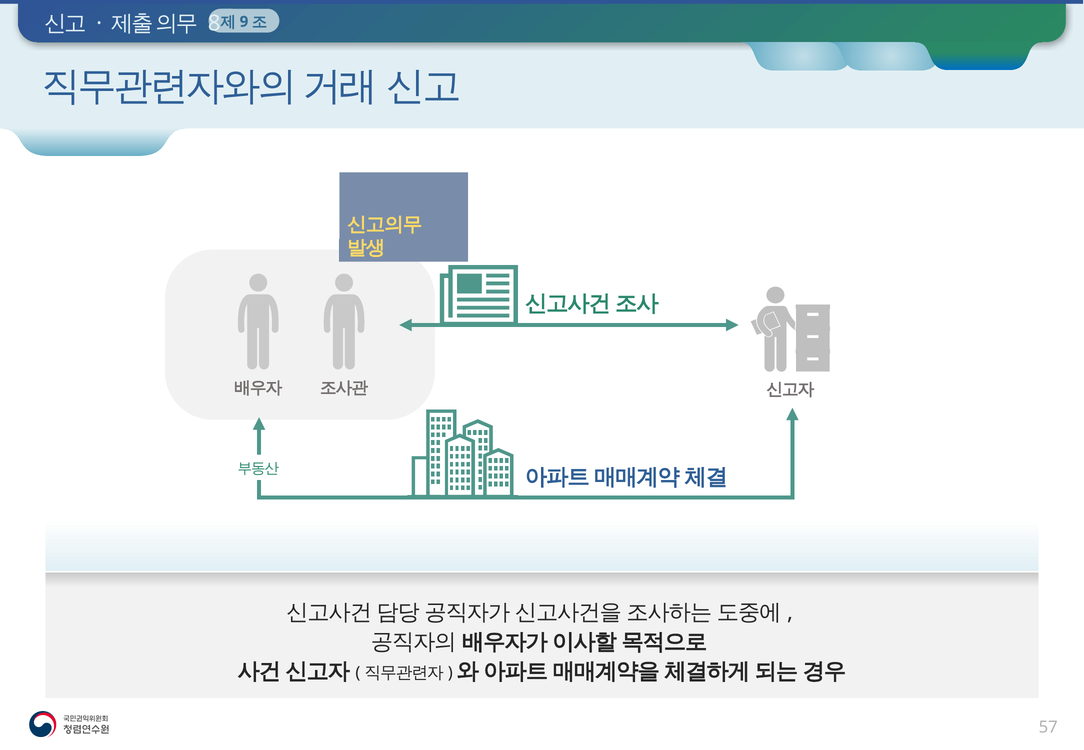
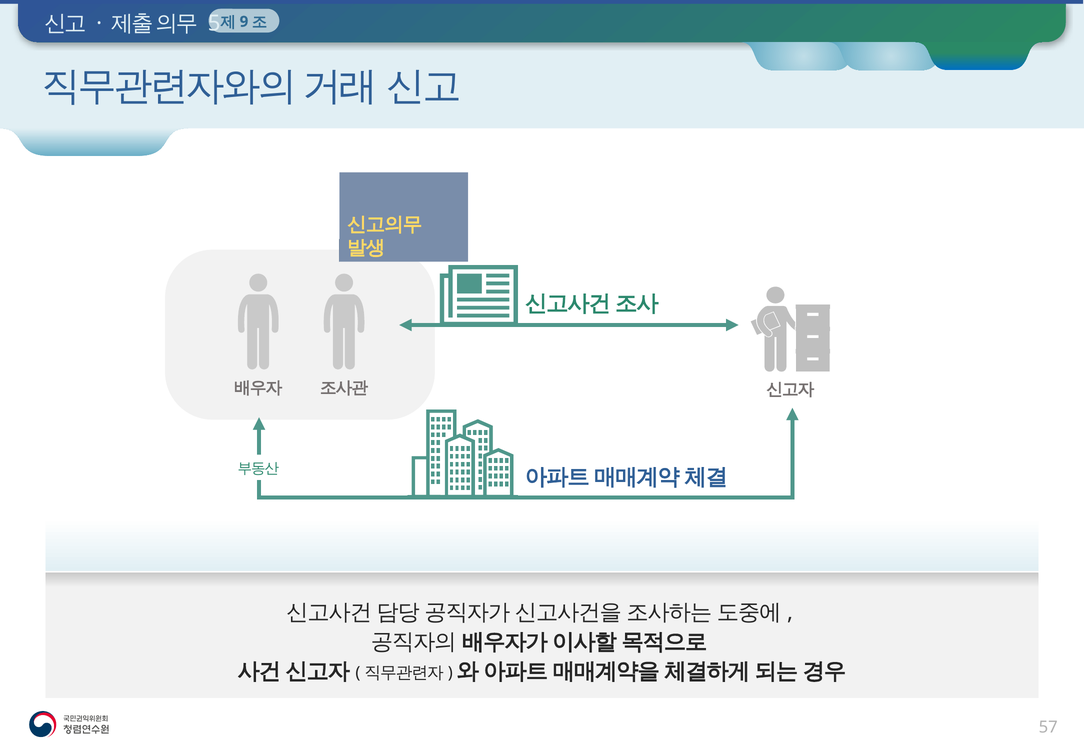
8: 8 -> 5 (214, 23)
